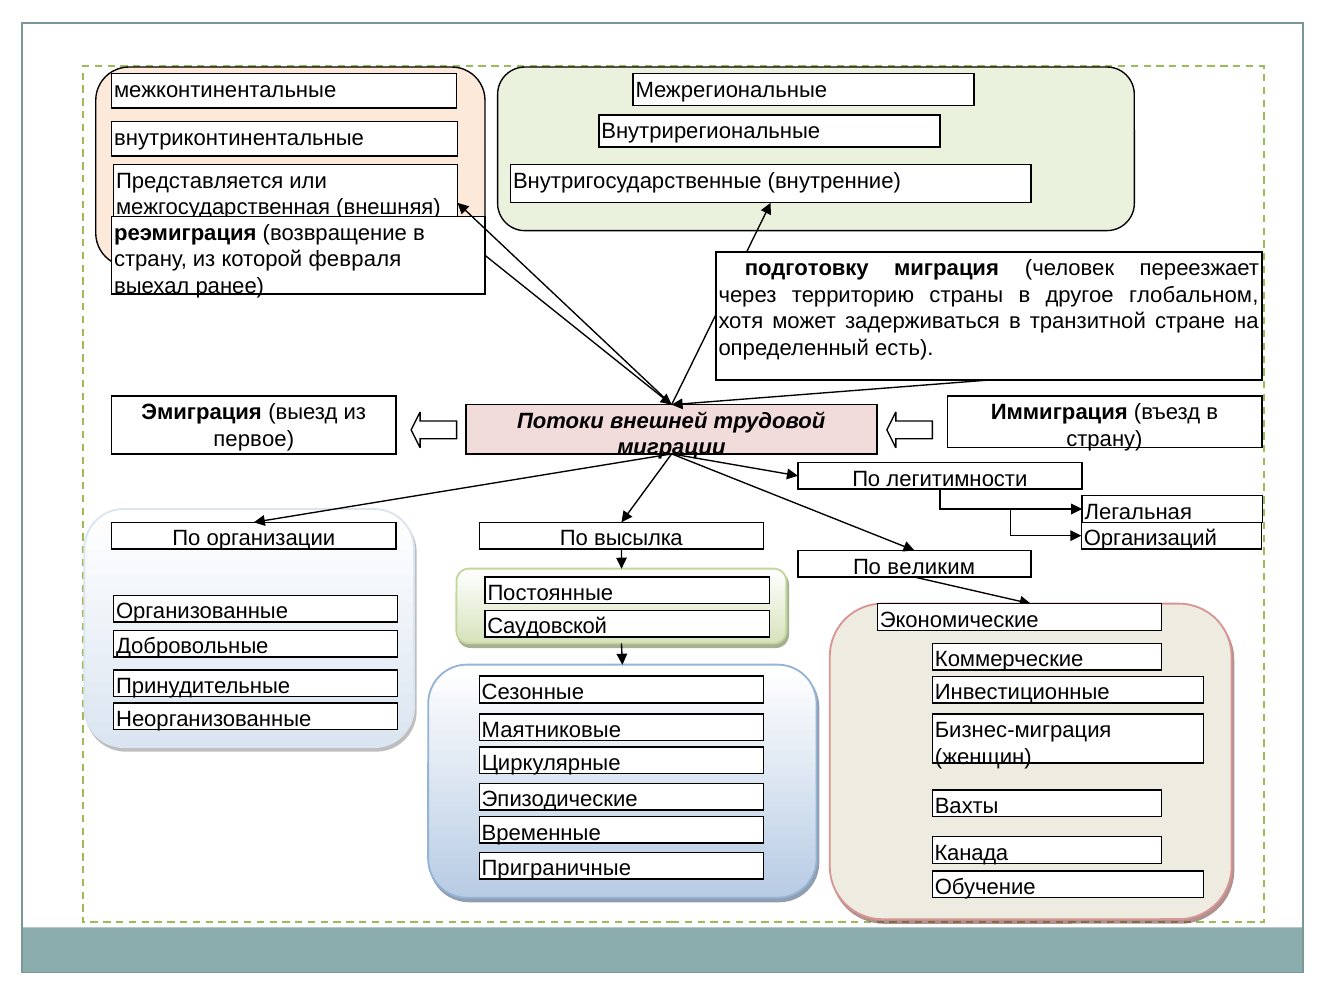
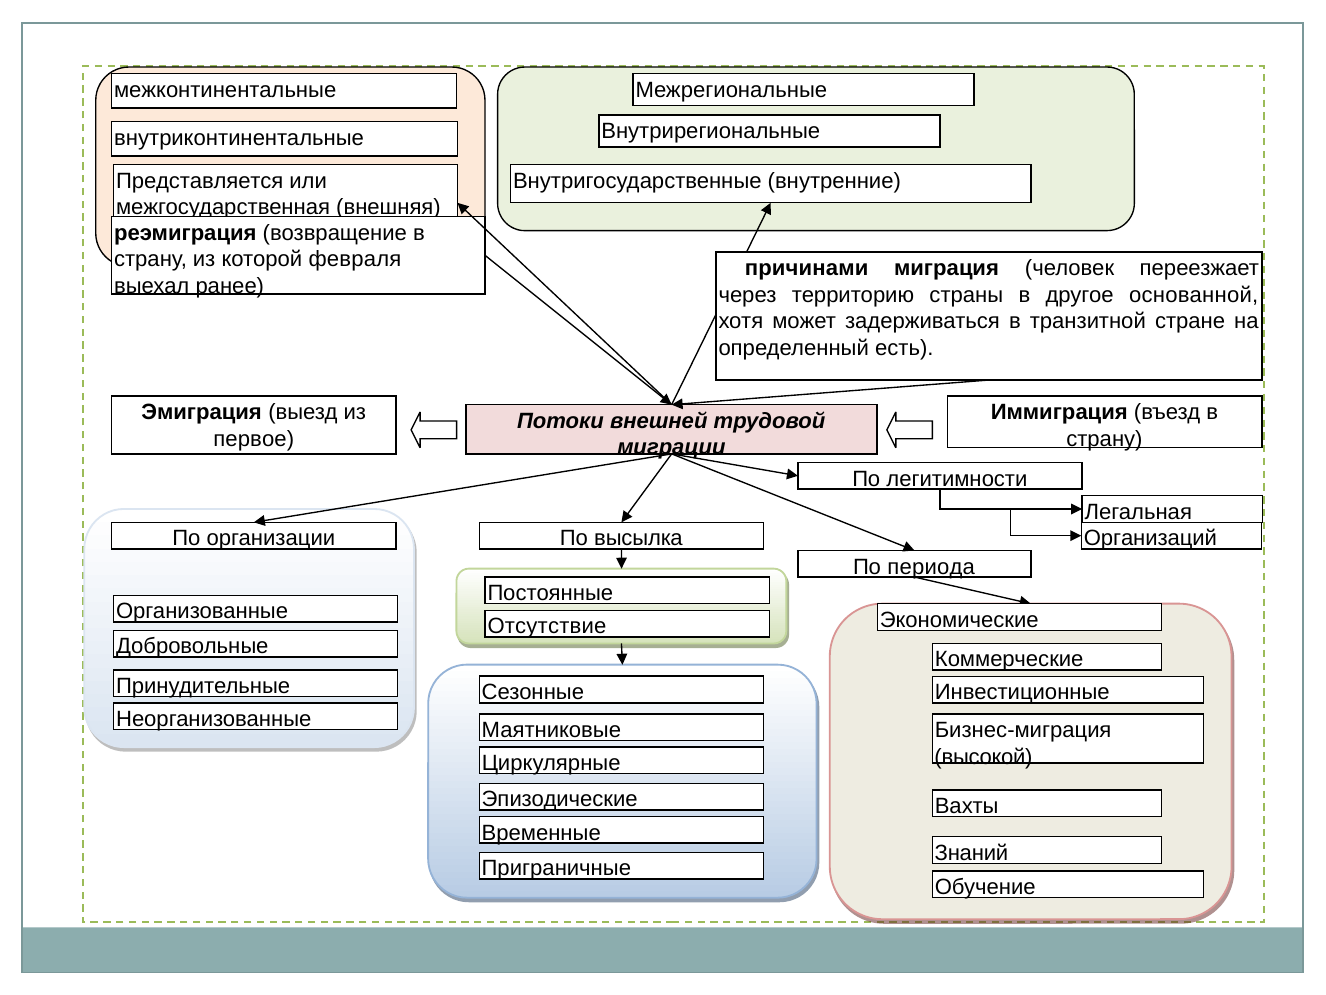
подготовку: подготовку -> причинами (807, 268)
глобальном: глобальном -> основанной (1194, 295)
великим: великим -> периода (931, 566)
Саудовской: Саудовской -> Отсутствие (547, 626)
женщин: женщин -> высокой (983, 756)
Канада: Канада -> Знаний (971, 853)
